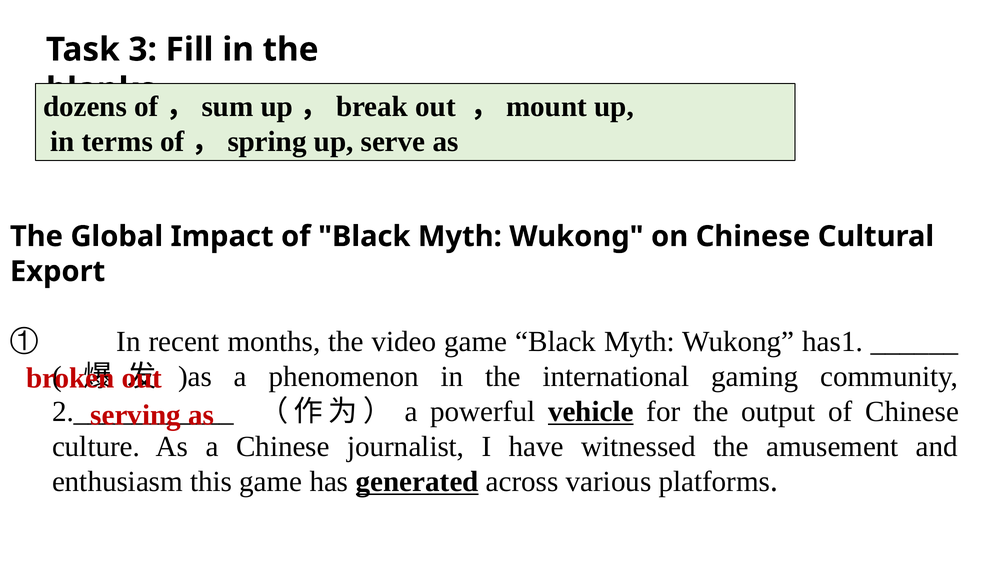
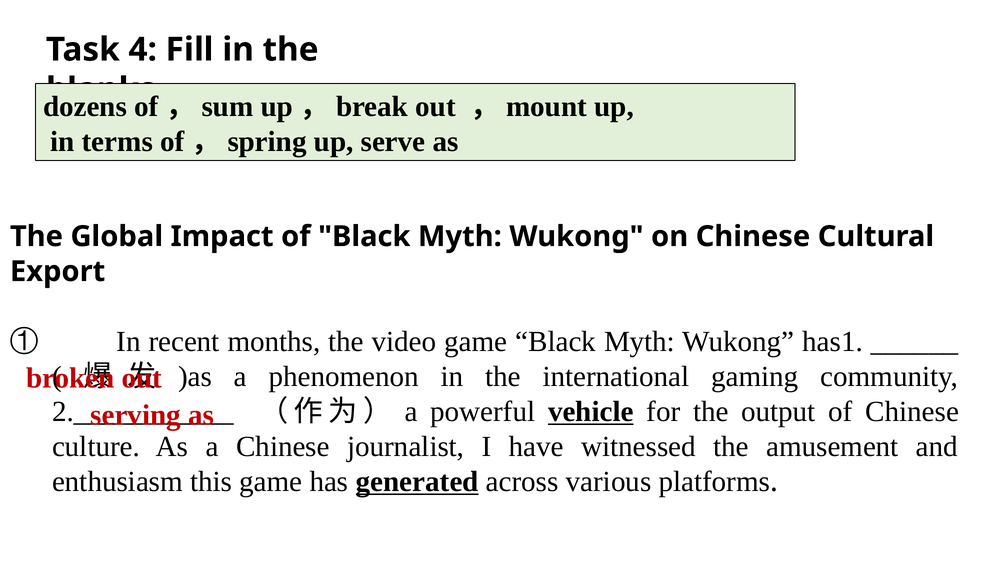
3: 3 -> 4 (143, 50)
